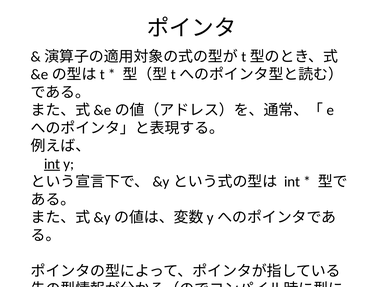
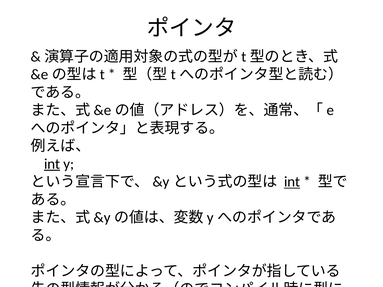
int underline: none -> present (292, 182)
